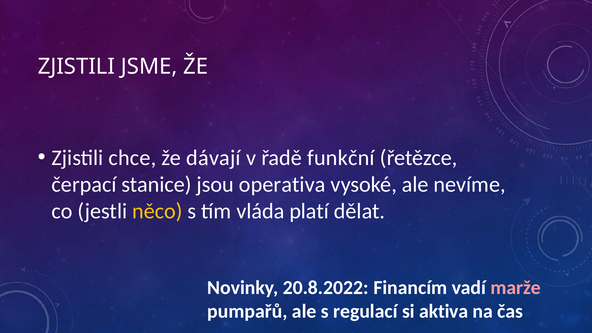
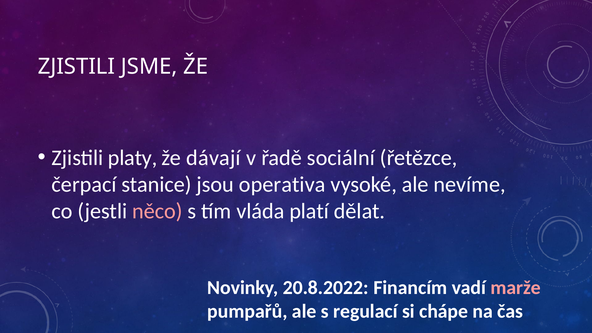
chce: chce -> platy (133, 158)
funkční: funkční -> sociální (341, 158)
něco colour: yellow -> pink (157, 211)
aktiva: aktiva -> chápe (444, 311)
